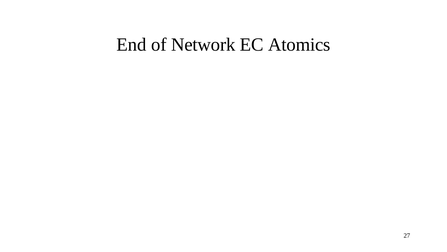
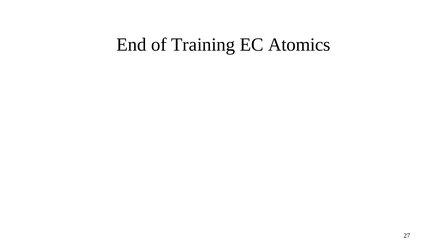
Network: Network -> Training (203, 45)
